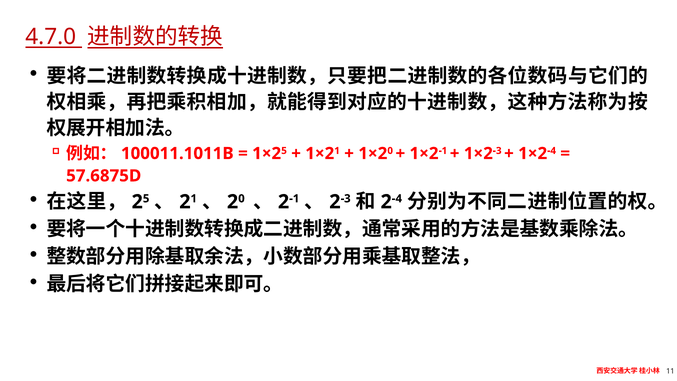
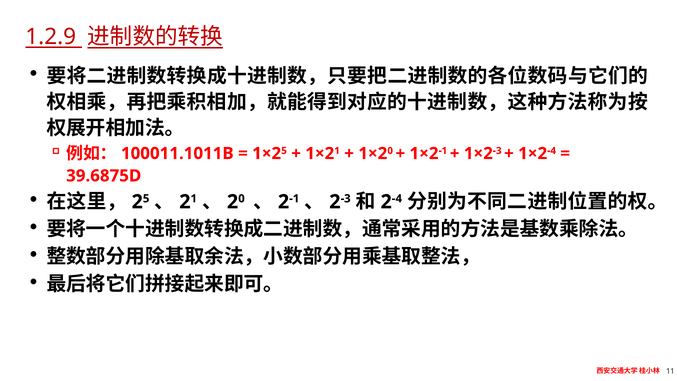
4.7.0: 4.7.0 -> 1.2.9 (51, 37)
57.6875D: 57.6875D -> 39.6875D (104, 176)
